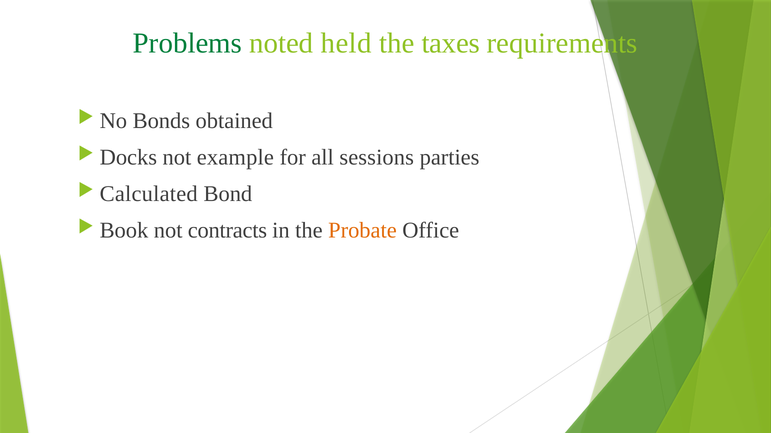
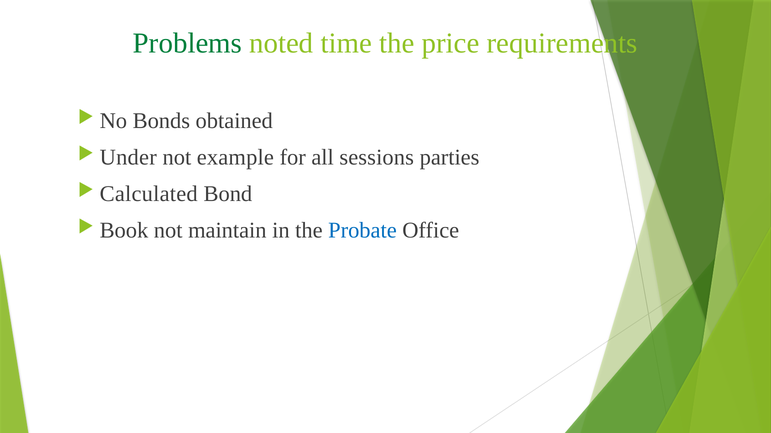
held: held -> time (346, 43)
taxes: taxes -> price (451, 43)
Docks: Docks -> Under (128, 157)
contracts: contracts -> maintain (227, 230)
Probate colour: orange -> blue (362, 230)
